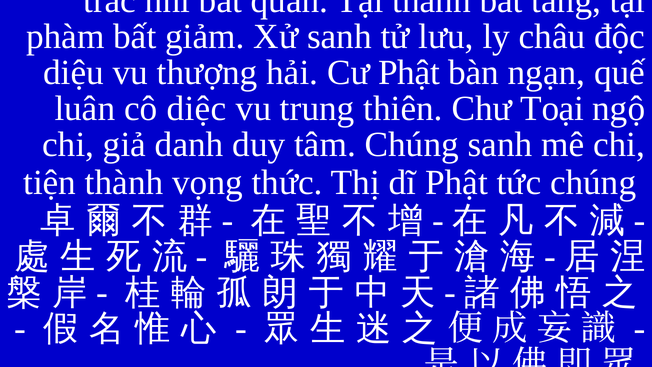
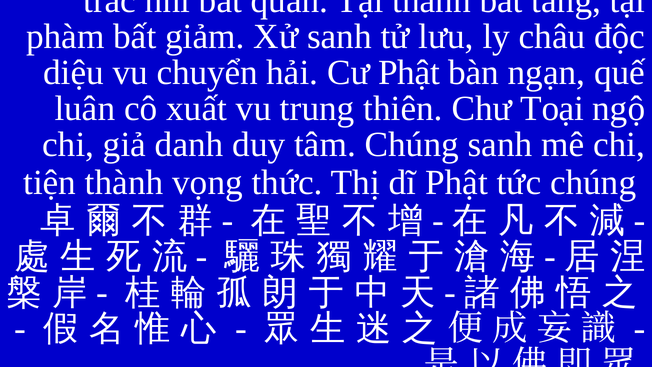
thượng: thượng -> chuyển (207, 73)
diệc: diệc -> xuất (197, 109)
